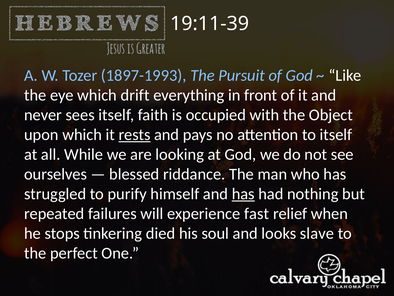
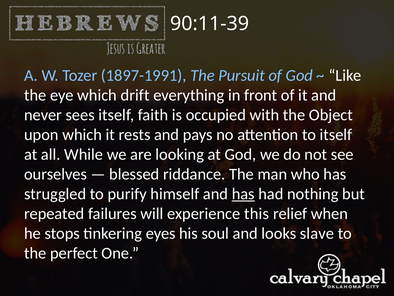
19:11-39: 19:11-39 -> 90:11-39 (210, 24)
1897-1993: 1897-1993 -> 1897-1991 (144, 75)
rests underline: present -> none (135, 135)
fast: fast -> this (257, 213)
died: died -> eyes (161, 233)
